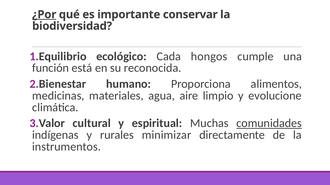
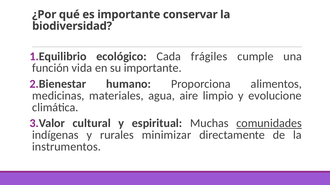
¿Por underline: present -> none (44, 15)
hongos: hongos -> frágiles (209, 57)
está: está -> vida (82, 68)
su reconocida: reconocida -> importante (153, 68)
